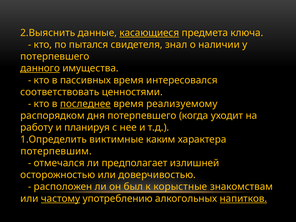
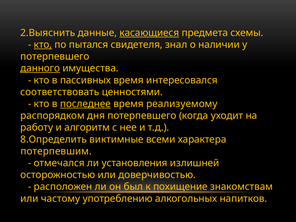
ключа: ключа -> схемы (247, 33)
кто underline: none -> present (43, 45)
планируя: планируя -> алгоритм (87, 128)
1.Определить: 1.Определить -> 8.Определить (54, 139)
каким: каким -> всеми (161, 139)
предполагает: предполагает -> установления (135, 163)
корыстные: корыстные -> похищение (180, 187)
частому underline: present -> none (61, 199)
напитков underline: present -> none (243, 199)
